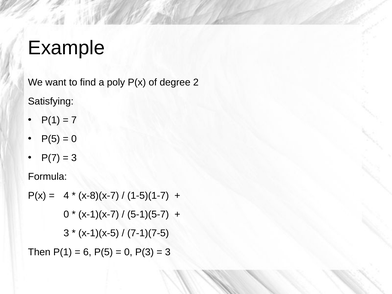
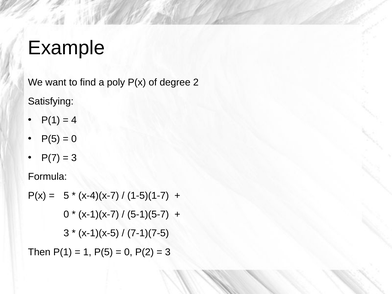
7: 7 -> 4 (74, 120)
4: 4 -> 5 (66, 195)
x-8)(x-7: x-8)(x-7 -> x-4)(x-7 (99, 195)
6: 6 -> 1 (87, 252)
P(3: P(3 -> P(2 (144, 252)
